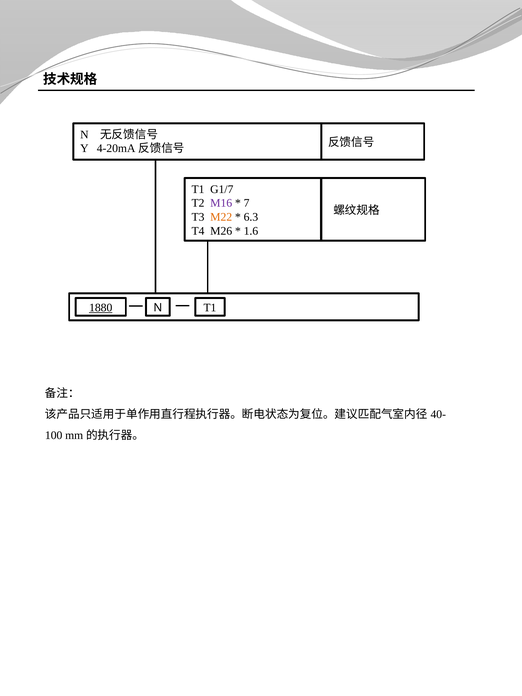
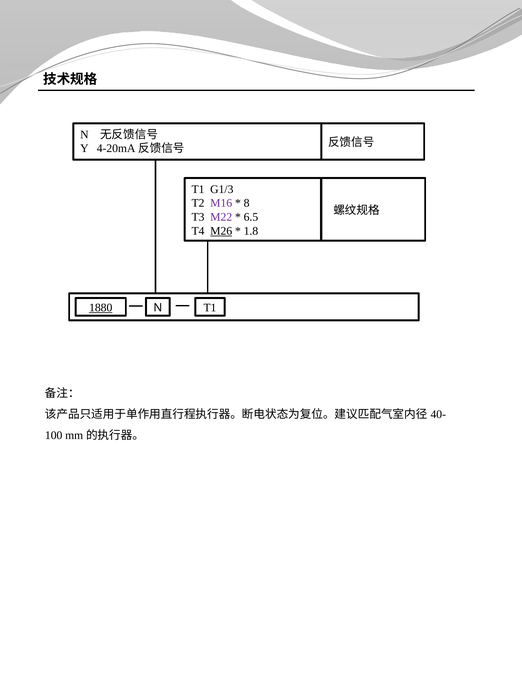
G1/7: G1/7 -> G1/3 (222, 189)
7: 7 -> 8 (247, 203)
M22 colour: orange -> purple (221, 217)
6.3: 6.3 -> 6.5 (251, 217)
M26 underline: none -> present (221, 231)
1.6: 1.6 -> 1.8 (251, 231)
